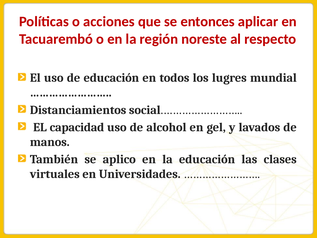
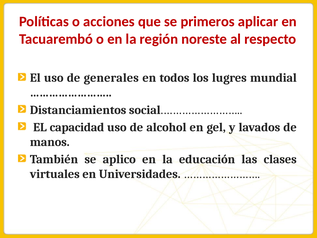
entonces: entonces -> primeros (208, 22)
de educación: educación -> generales (111, 78)
